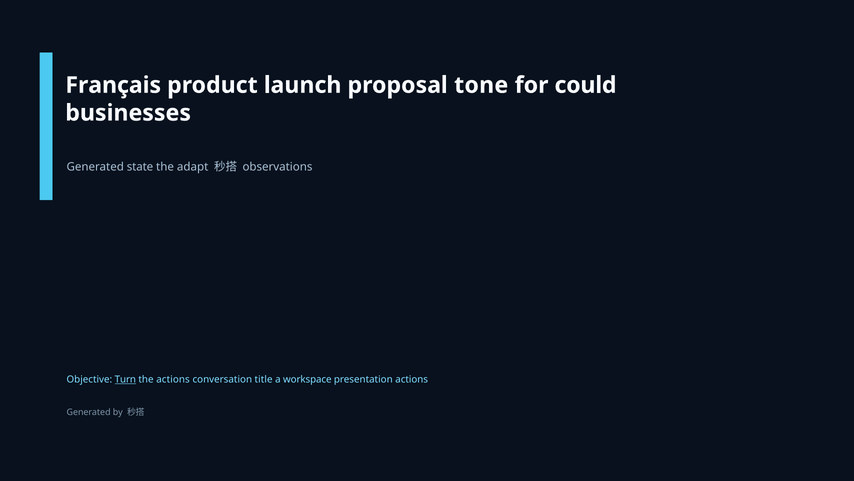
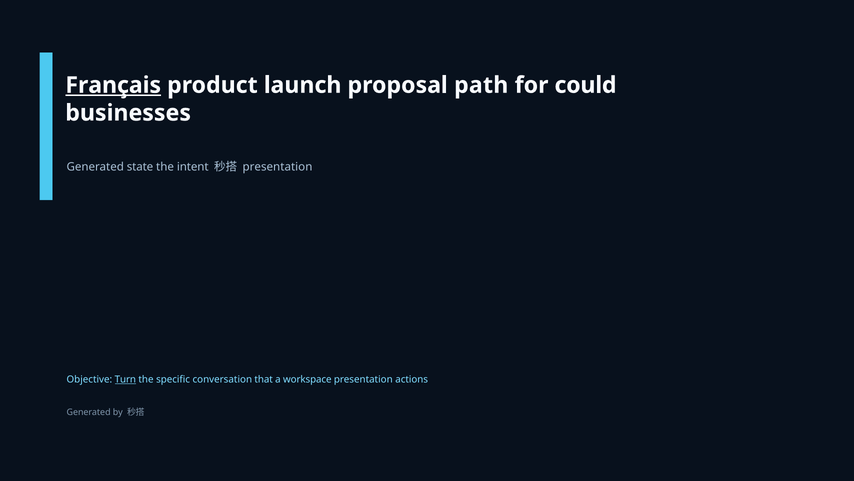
Français underline: none -> present (113, 85)
tone: tone -> path (481, 85)
adapt: adapt -> intent (193, 167)
observations: observations -> presentation (277, 167)
the actions: actions -> specific (173, 379)
title: title -> that (264, 379)
